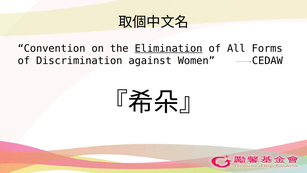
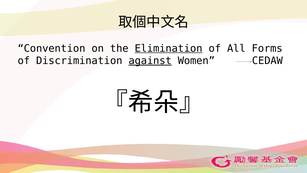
against underline: none -> present (150, 61)
